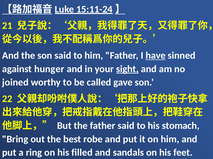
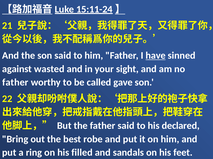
hunger: hunger -> wasted (49, 69)
sight underline: present -> none (127, 69)
joined: joined -> father (15, 83)
stomach: stomach -> declared (181, 126)
